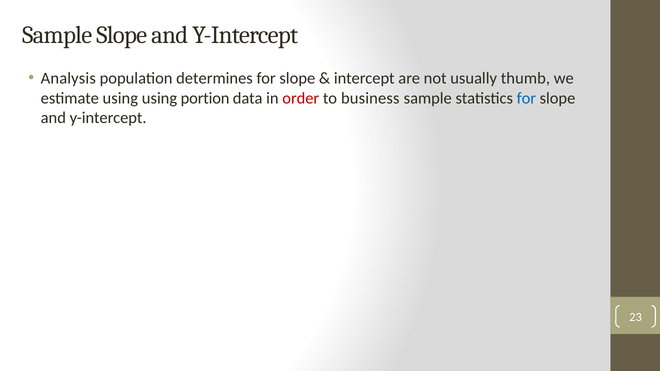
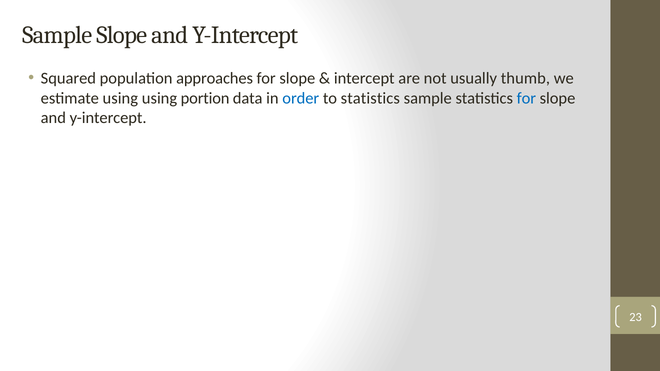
Analysis: Analysis -> Squared (68, 79)
determines: determines -> approaches (215, 79)
order colour: red -> blue (301, 98)
to business: business -> statistics (370, 98)
